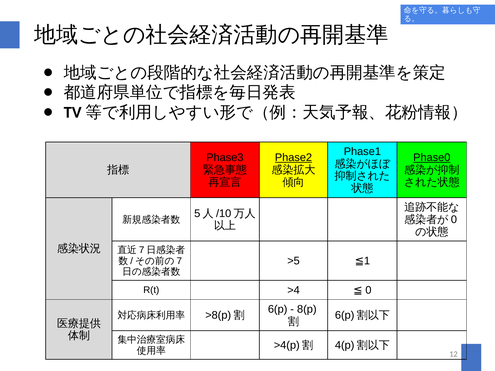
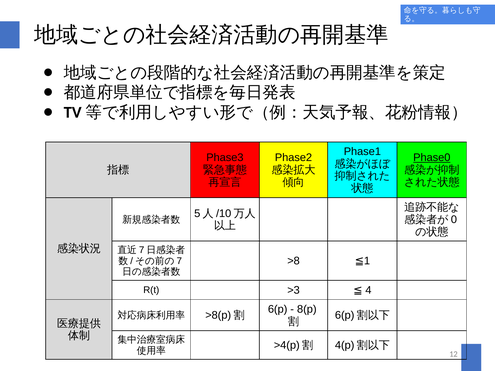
Phase2 underline: present -> none (293, 158)
>5: >5 -> >8 (294, 261)
>4: >4 -> >3 (294, 290)
0: 0 -> 4 (368, 290)
